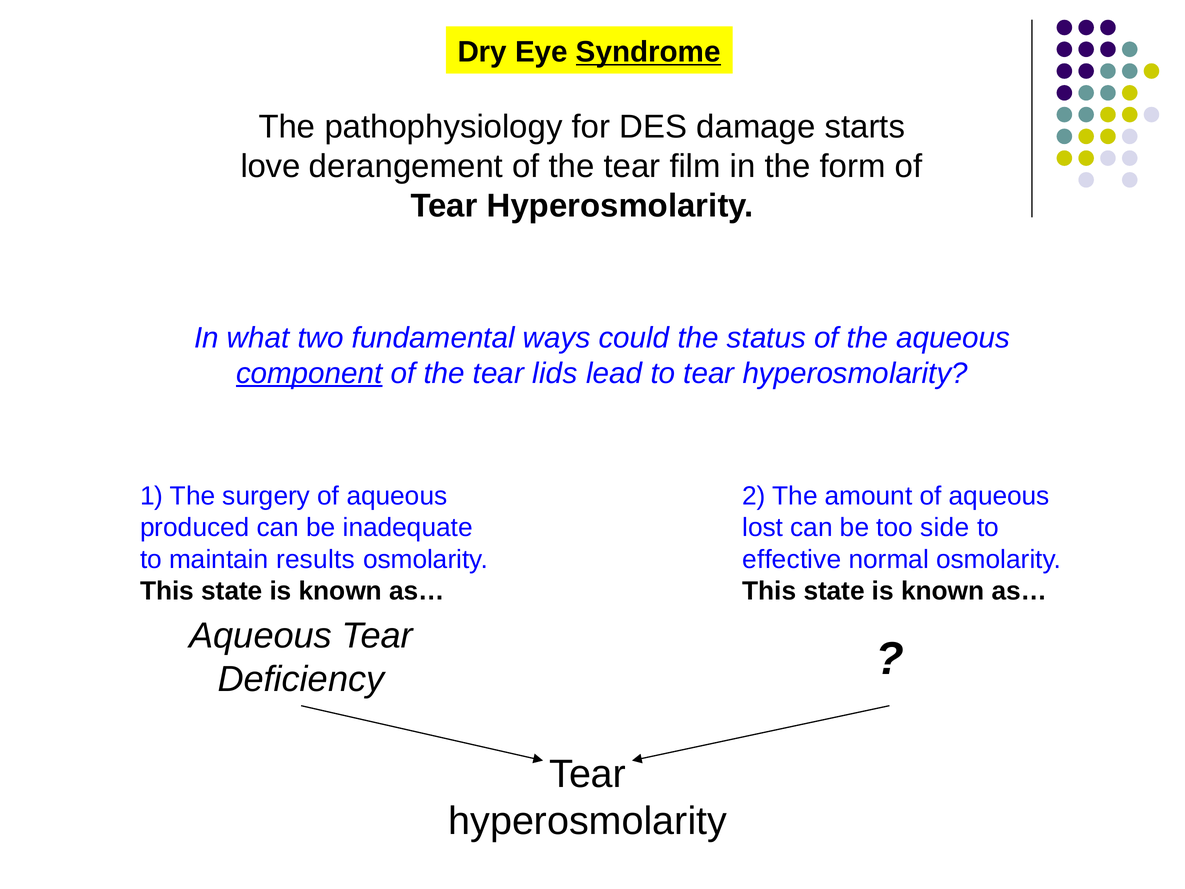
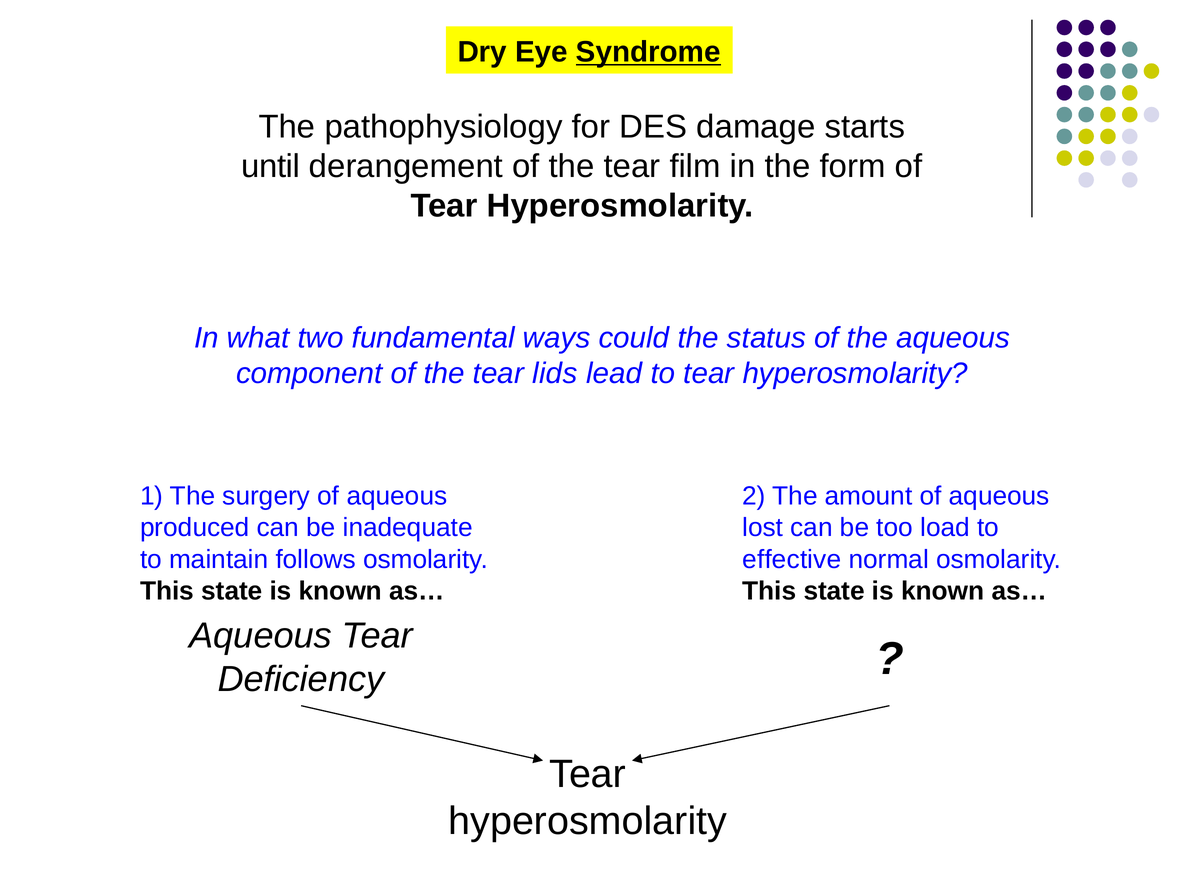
love: love -> until (271, 166)
component underline: present -> none (309, 373)
side: side -> load (945, 528)
results: results -> follows (316, 559)
